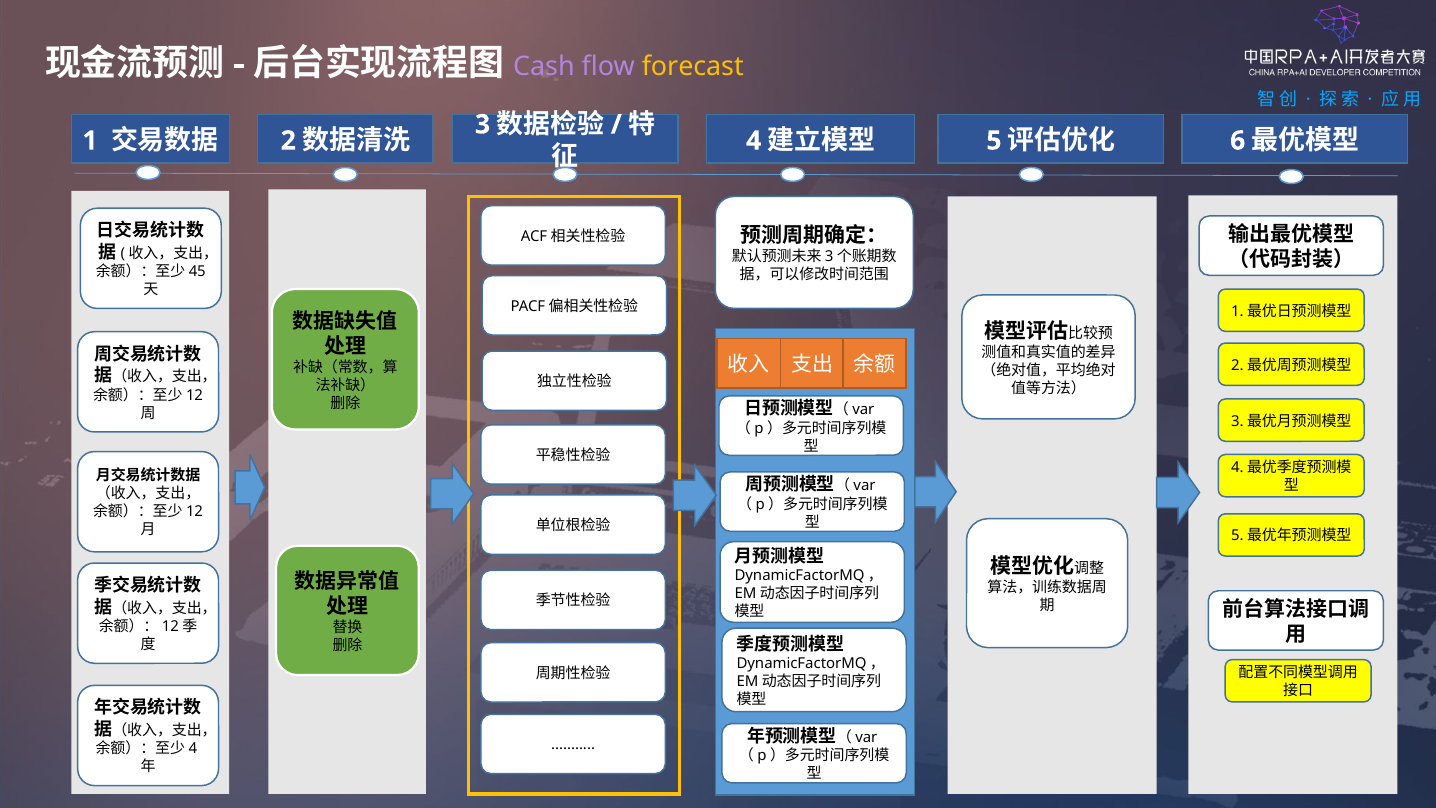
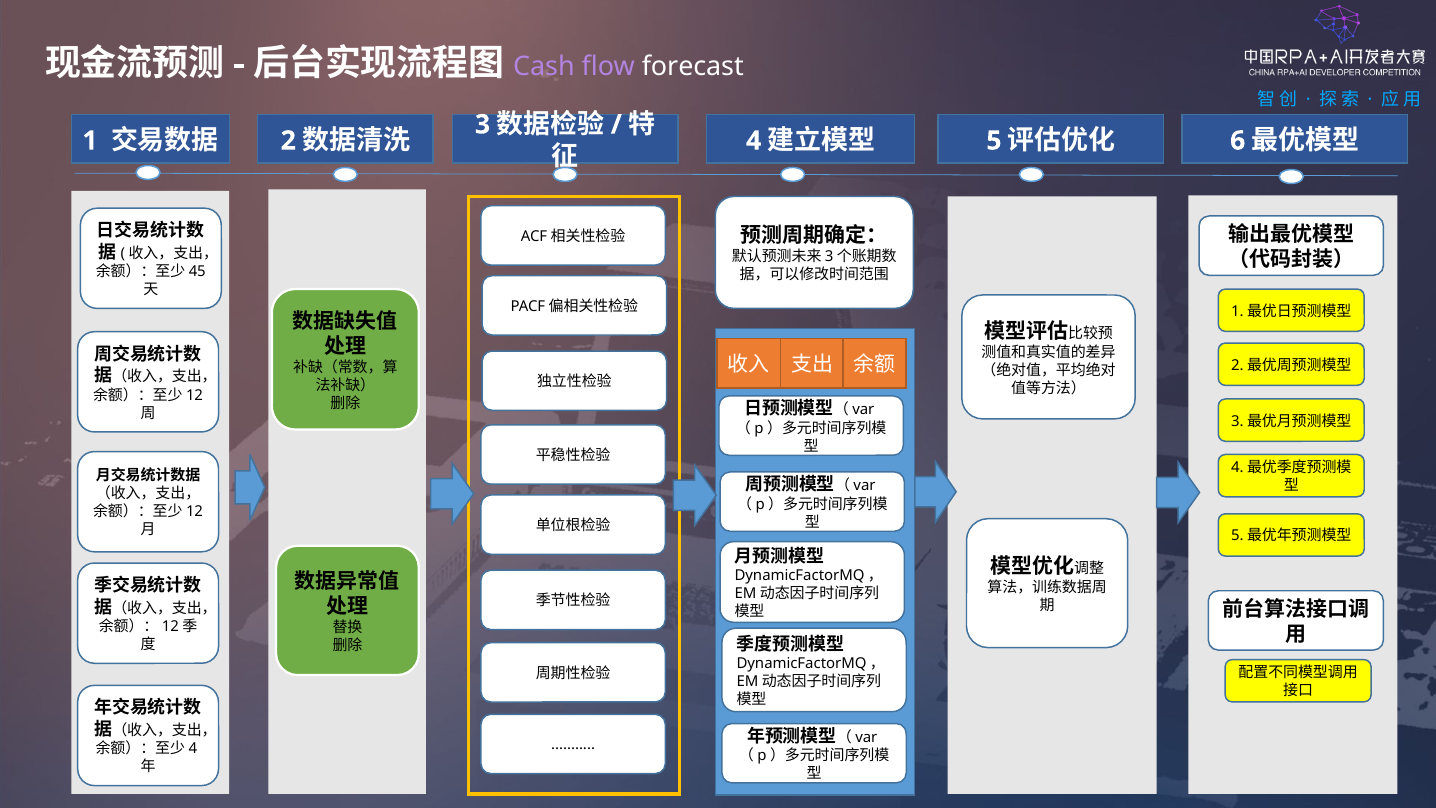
forecast colour: yellow -> white (693, 67)
